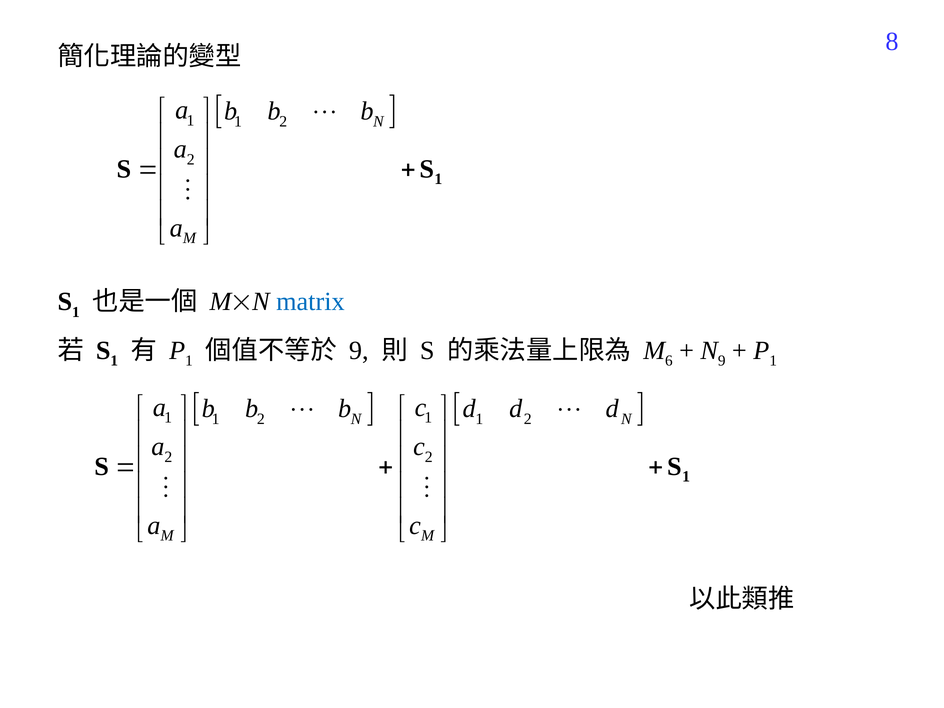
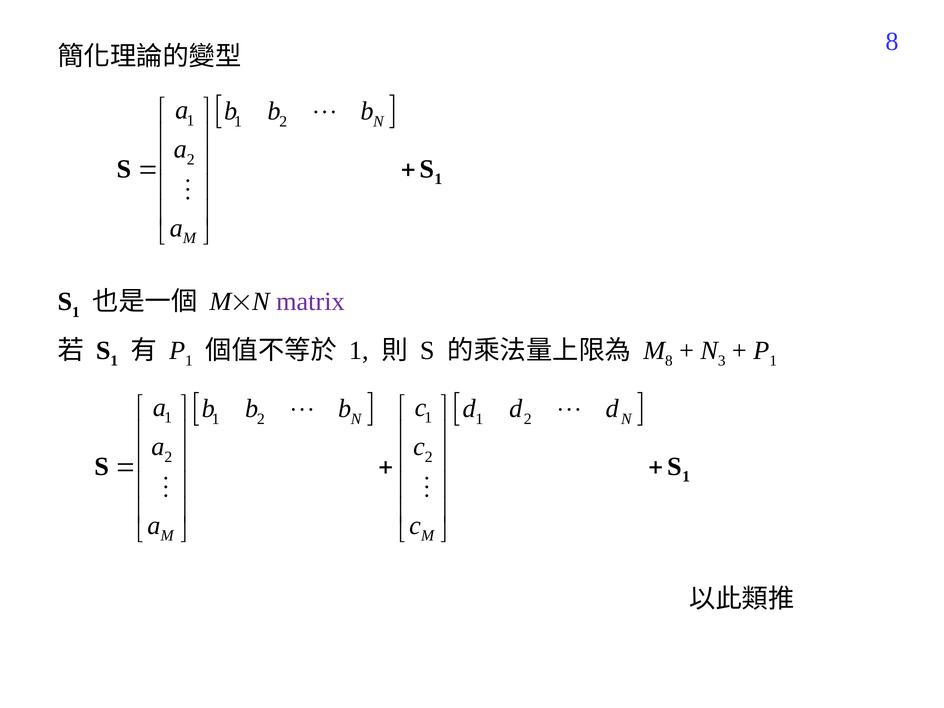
matrix colour: blue -> purple (310, 302)
9: 9 -> 1 (359, 351)
6: 6 -> 8 (669, 361)
9: 9 -> 3 (722, 361)
